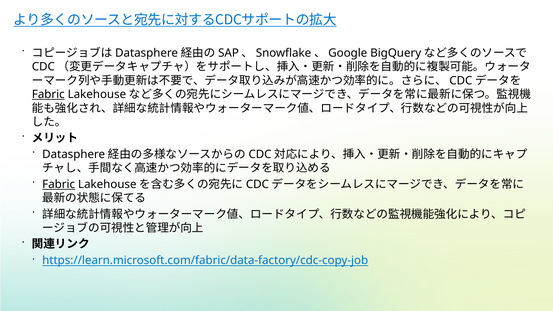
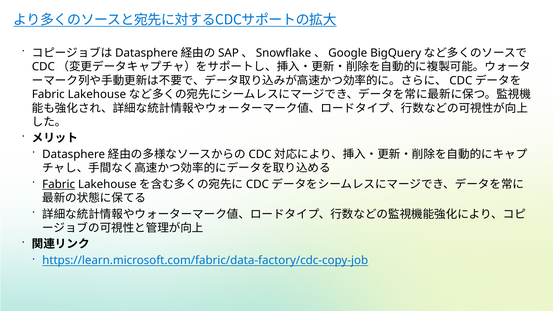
Fabric underline: present -> none (48, 94)
